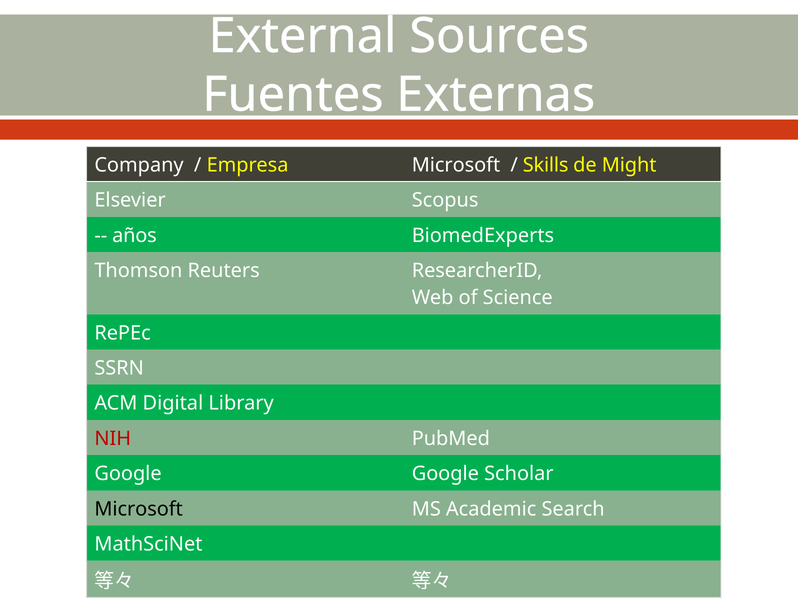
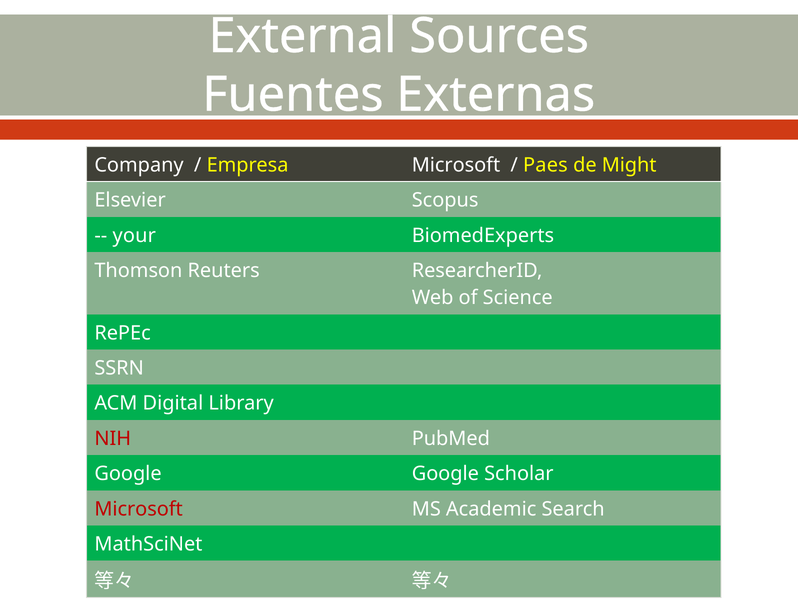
Skills: Skills -> Paes (545, 165)
años: años -> your (134, 235)
Microsoft colour: black -> red (139, 509)
